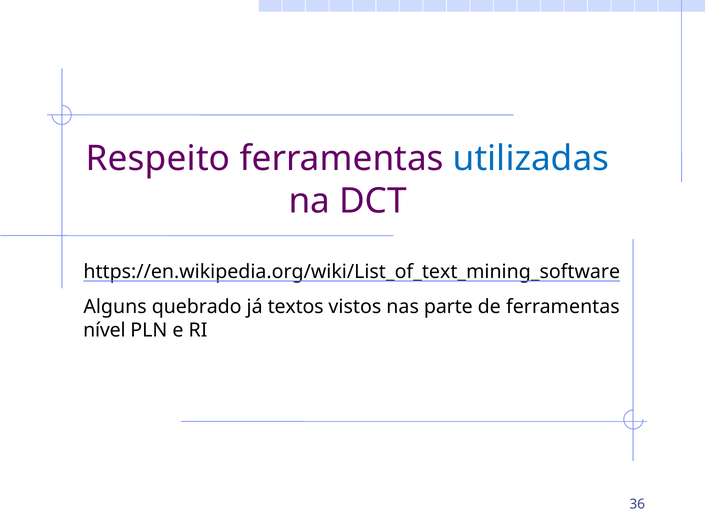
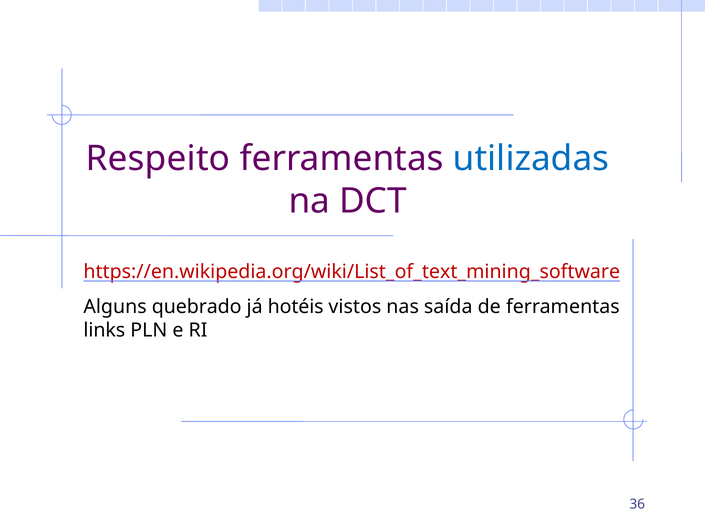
https://en.wikipedia.org/wiki/List_of_text_mining_software colour: black -> red (352, 272)
textos: textos -> hotéis (296, 306)
parte: parte -> saída (448, 306)
nível: nível -> links (104, 330)
